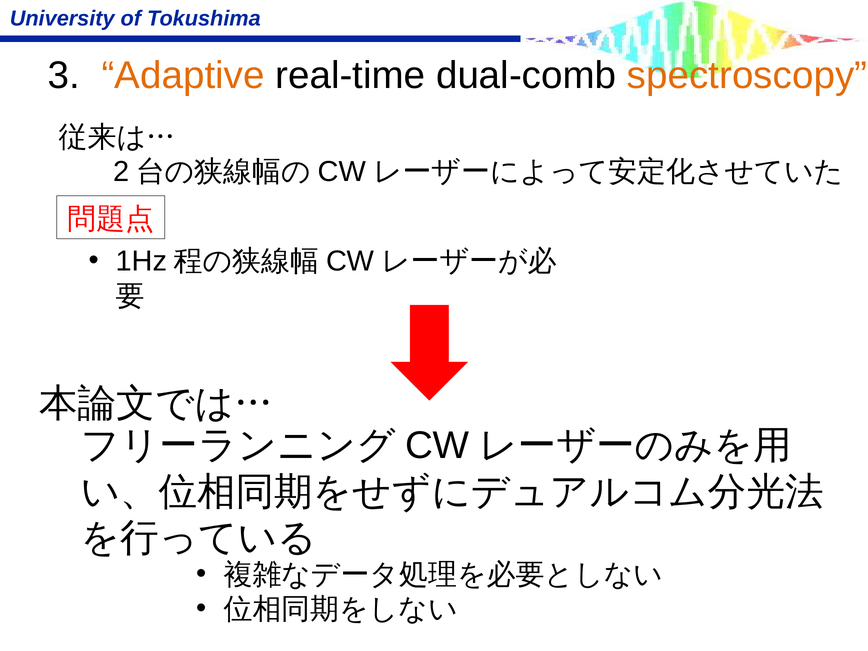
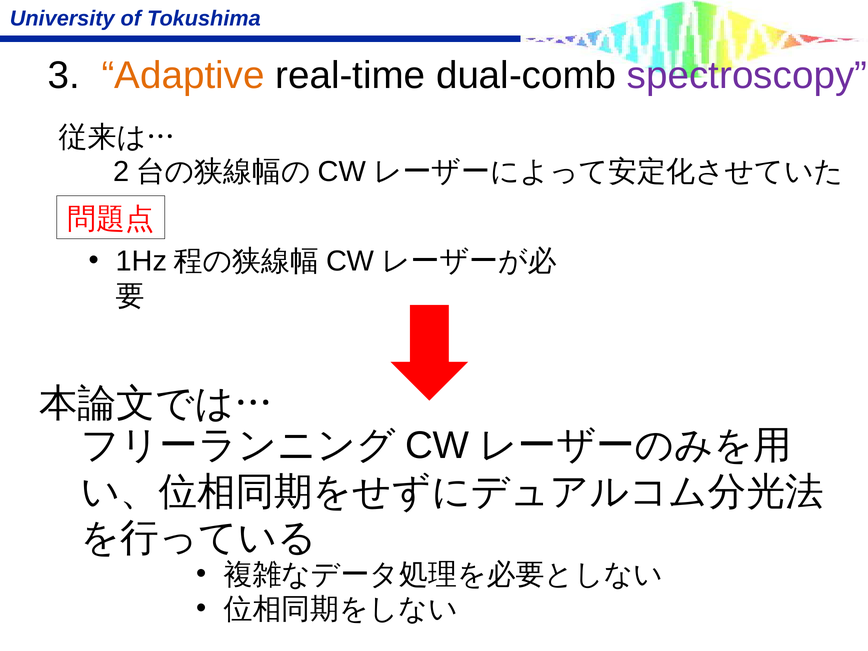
spectroscopy colour: orange -> purple (747, 75)
